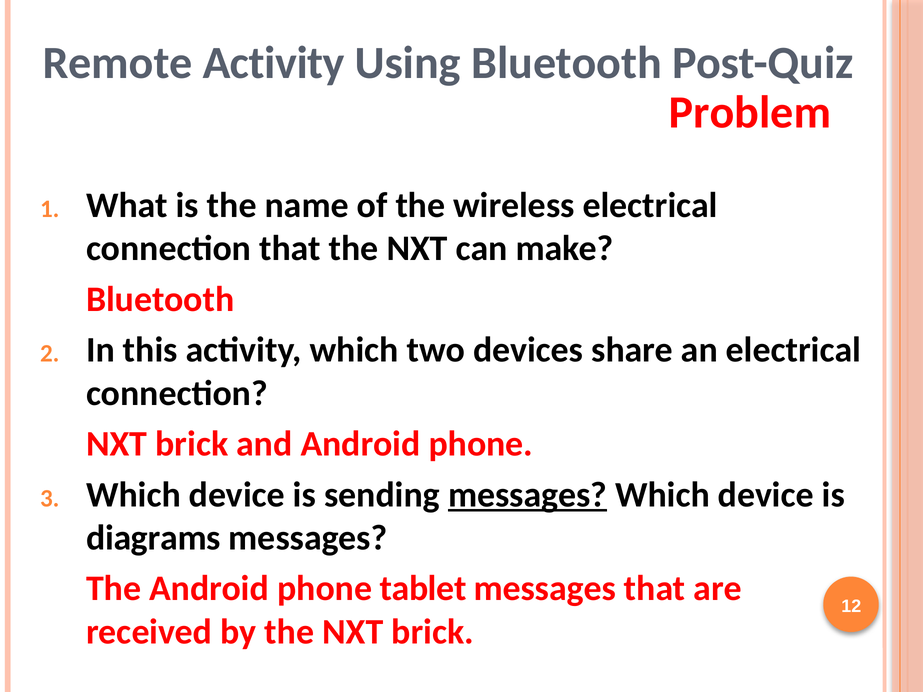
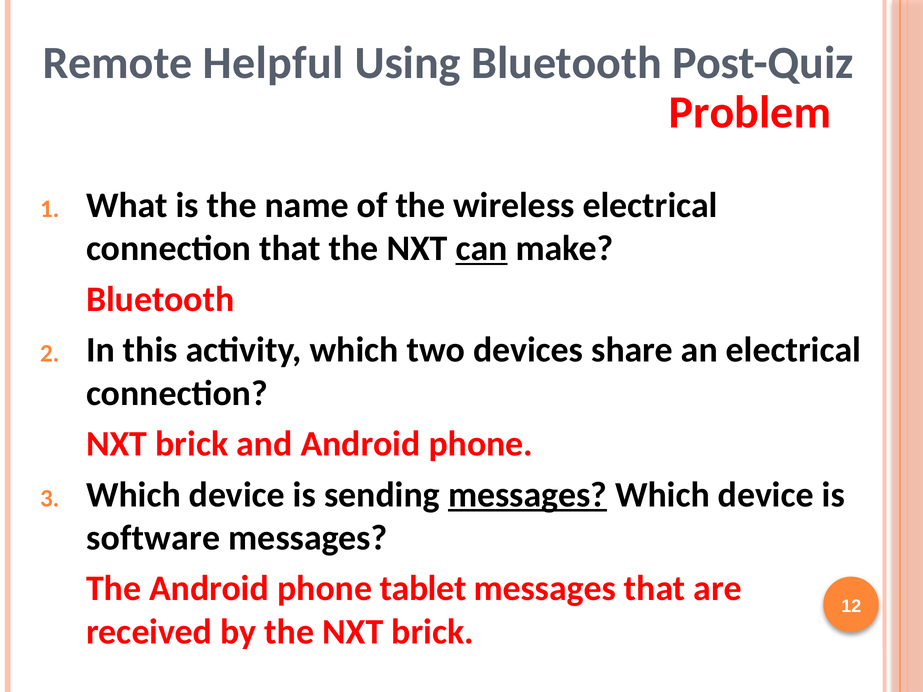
Remote Activity: Activity -> Helpful (273, 63)
can underline: none -> present (482, 249)
diagrams: diagrams -> software (153, 538)
